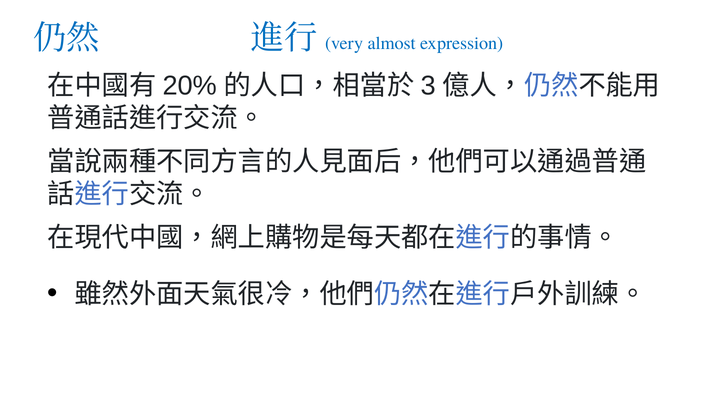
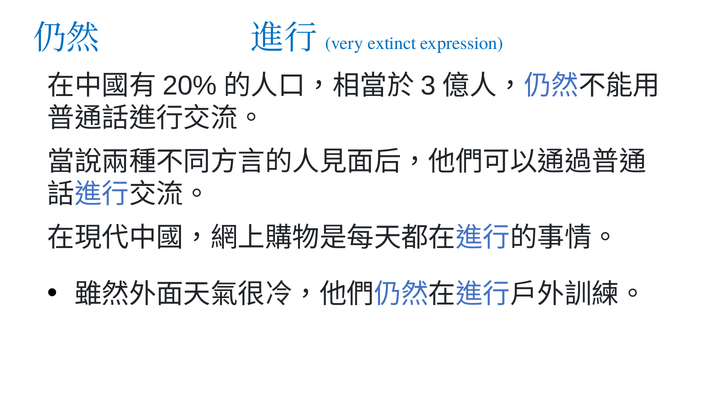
almost: almost -> extinct (392, 44)
